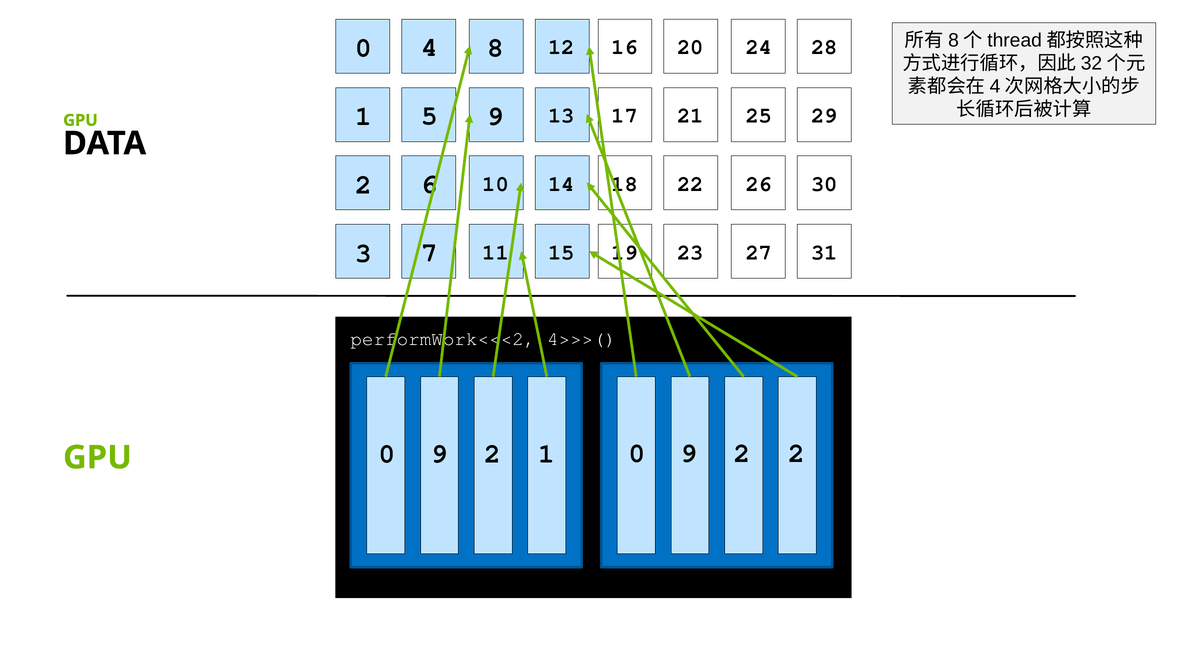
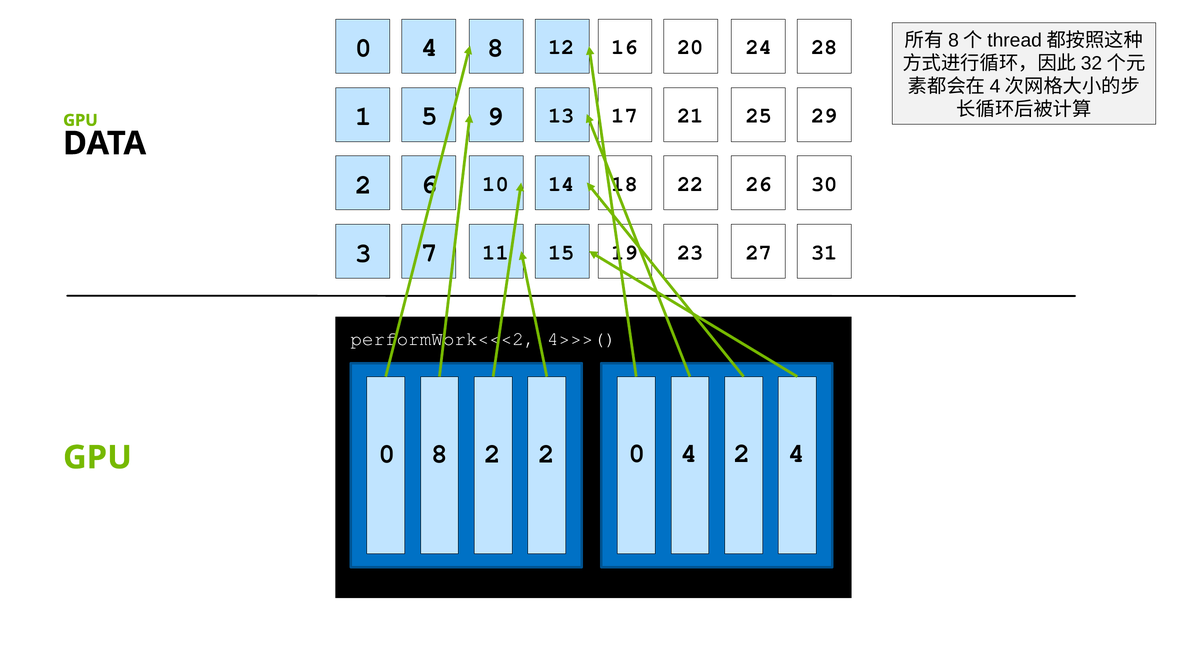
9: 9 -> 8 (439, 453)
2 1: 1 -> 2 (547, 453)
9: 9 -> 4 (689, 453)
2 2: 2 -> 4 (797, 453)
